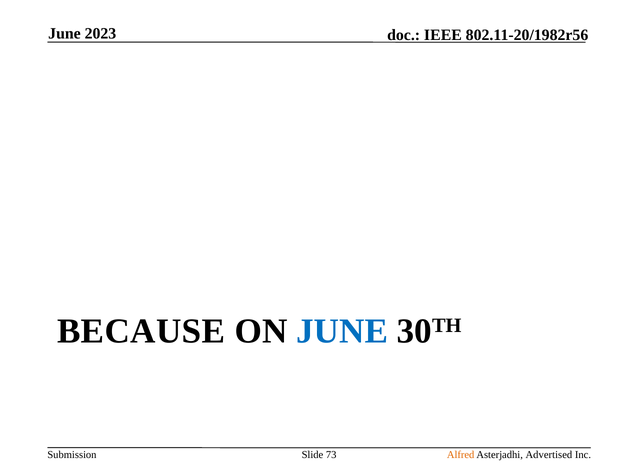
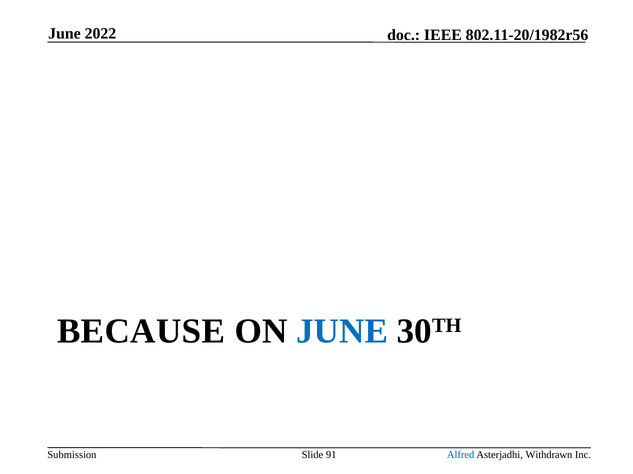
2023: 2023 -> 2022 (100, 34)
73: 73 -> 91 (331, 455)
Alfred colour: orange -> blue (461, 455)
Advertised: Advertised -> Withdrawn (549, 455)
